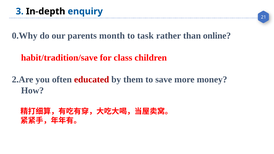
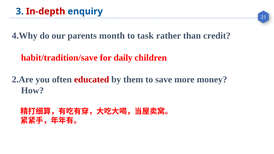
In-depth colour: black -> red (46, 11)
0.Why: 0.Why -> 4.Why (25, 36)
online: online -> credit (217, 36)
class: class -> daily (123, 58)
